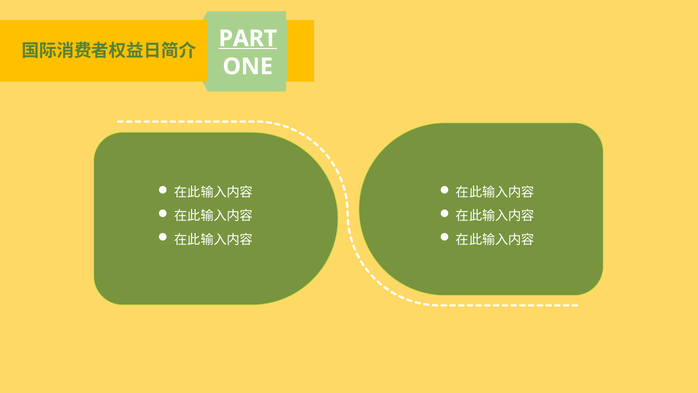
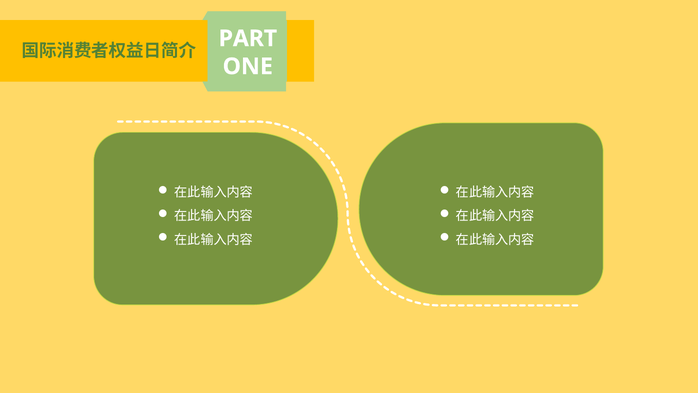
PART underline: present -> none (248, 38)
